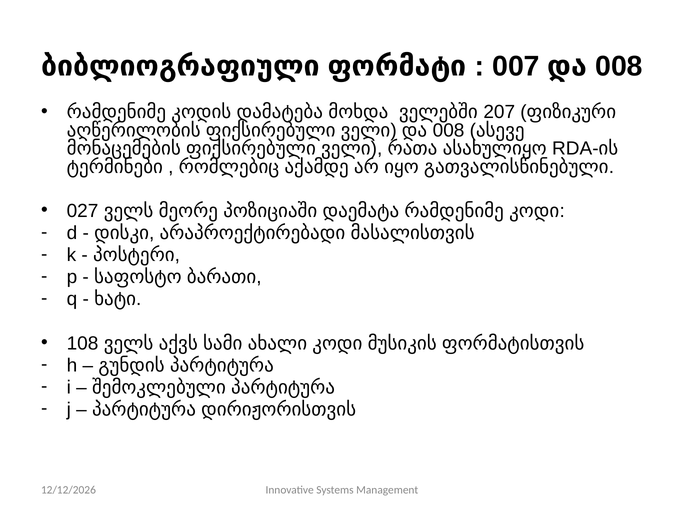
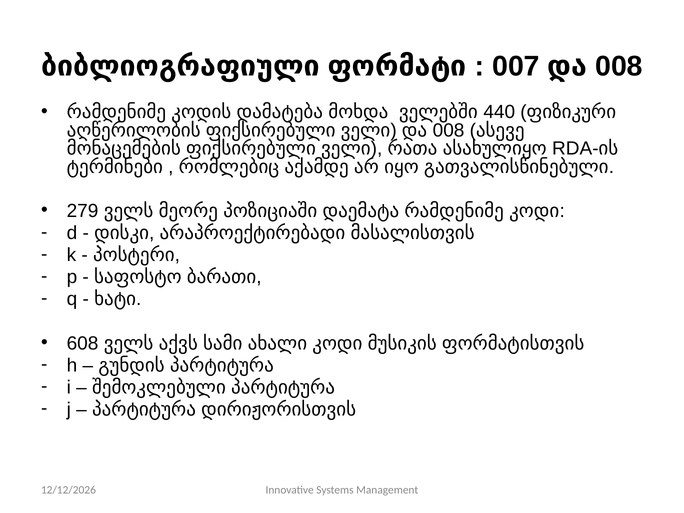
207: 207 -> 440 (499, 112)
027: 027 -> 279 (83, 211)
108: 108 -> 608 (83, 343)
